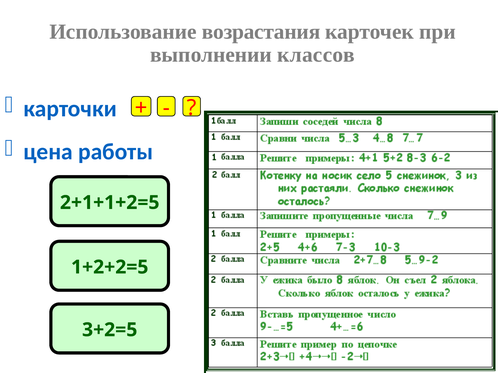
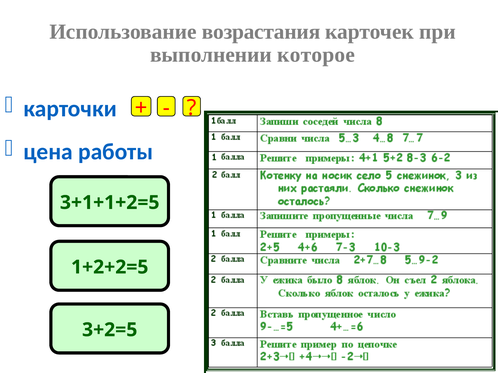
классов: классов -> которое (316, 55)
2+1+1+2=5: 2+1+1+2=5 -> 3+1+1+2=5 (110, 203)
